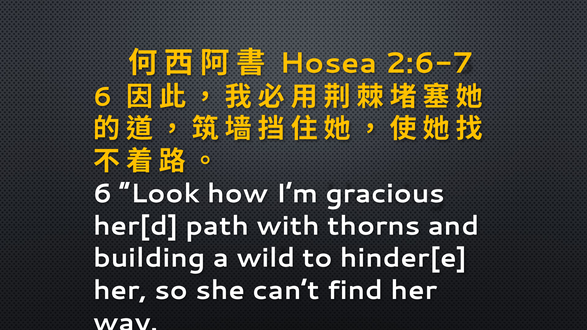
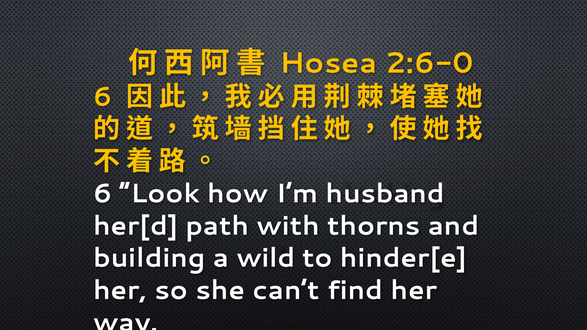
2:6-7: 2:6-7 -> 2:6-0 (429, 63)
gracious: gracious -> husband (385, 194)
